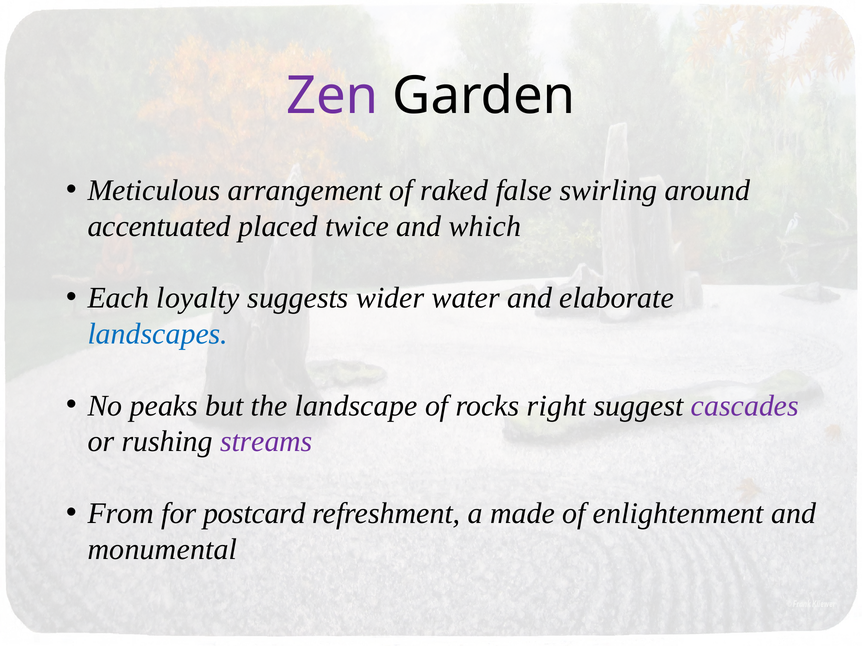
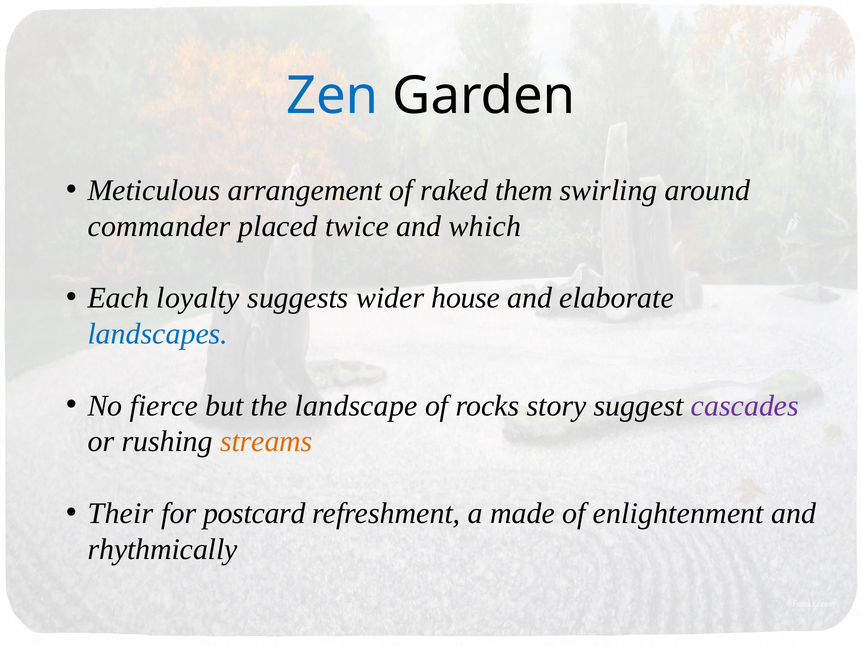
Zen colour: purple -> blue (332, 96)
false: false -> them (524, 191)
accentuated: accentuated -> commander (159, 226)
water: water -> house (466, 298)
peaks: peaks -> fierce (164, 406)
right: right -> story (557, 406)
streams colour: purple -> orange (266, 442)
From: From -> Their (121, 514)
monumental: monumental -> rhythmically (163, 550)
